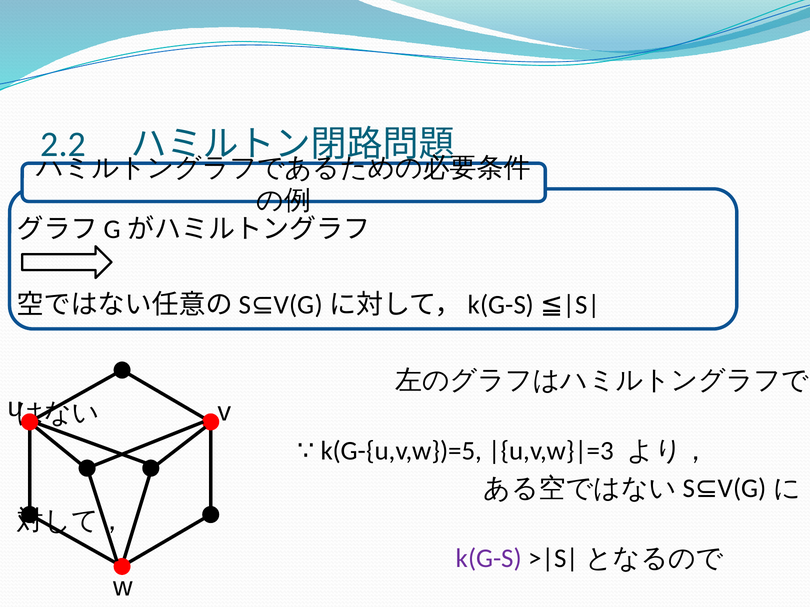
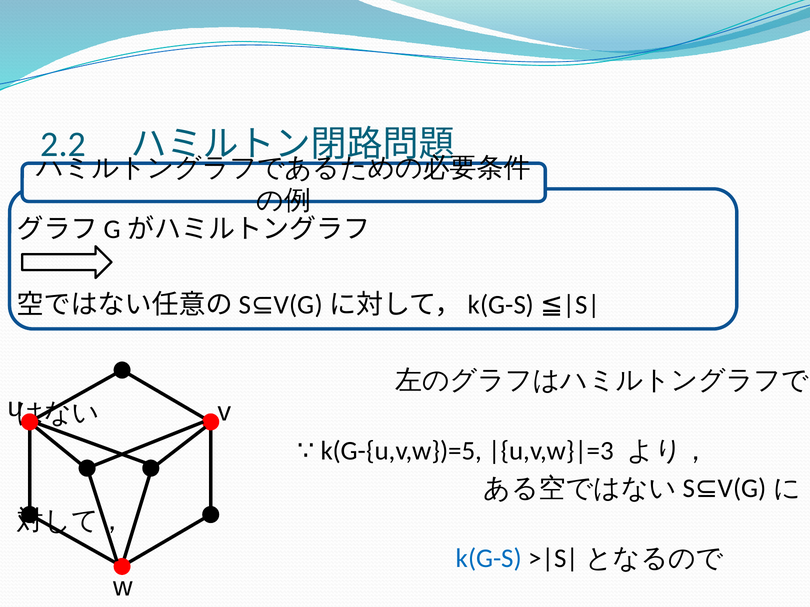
k(G-S colour: purple -> blue (489, 559)
